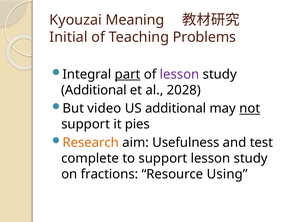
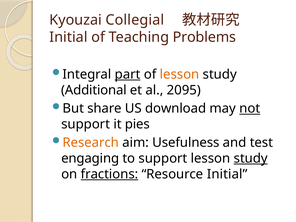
Meaning: Meaning -> Collegial (135, 20)
lesson colour: purple -> orange (180, 74)
2028: 2028 -> 2095 (184, 90)
video: video -> share (104, 108)
US additional: additional -> download (176, 108)
complete: complete -> engaging (90, 158)
study underline: none -> present (251, 158)
fractions underline: none -> present (109, 174)
Resource Using: Using -> Initial (227, 174)
